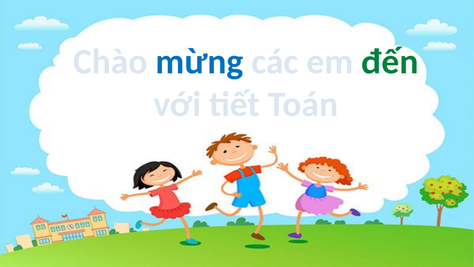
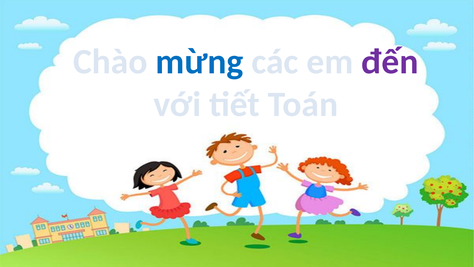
đến colour: green -> purple (390, 62)
